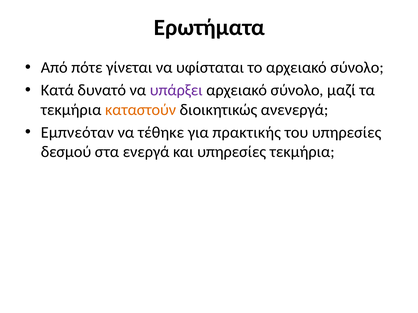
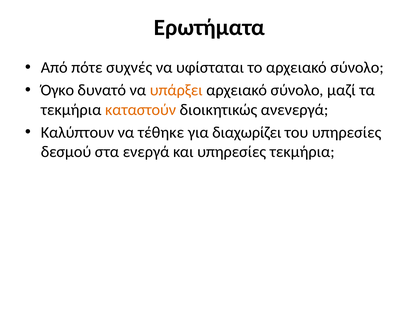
γίνεται: γίνεται -> συχνές (129, 68)
Κατά: Κατά -> Όγκο (57, 90)
υπάρξει colour: purple -> orange (176, 90)
Εμπνεόταν: Εμπνεόταν -> Καλύπτουν (77, 133)
πρακτικής: πρακτικής -> διαχωρίζει (247, 133)
